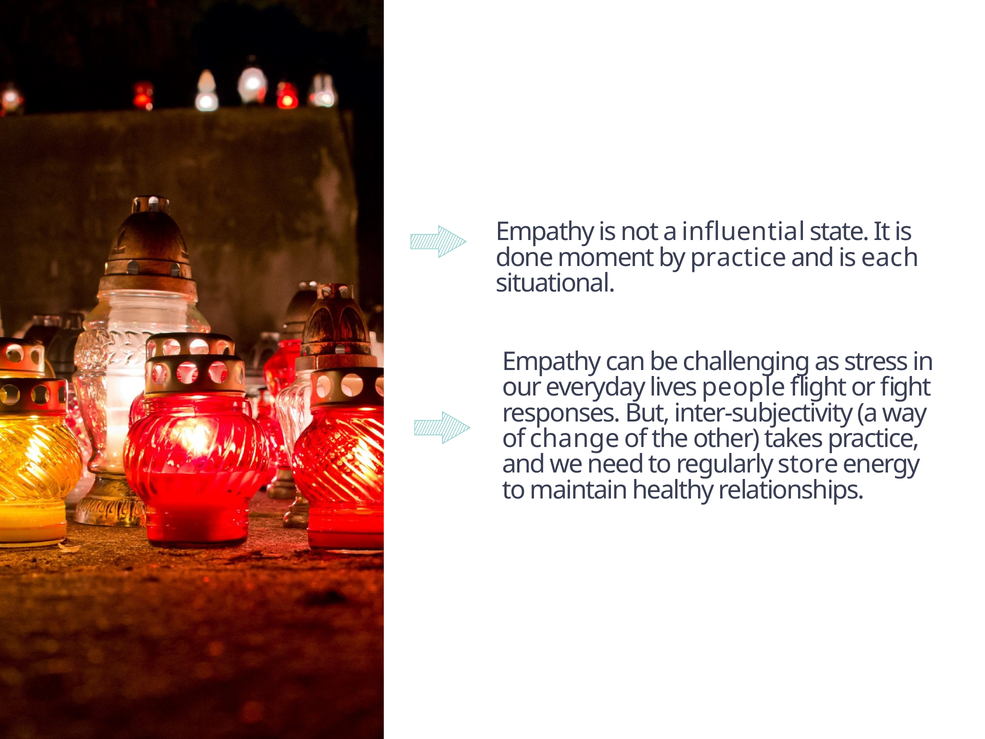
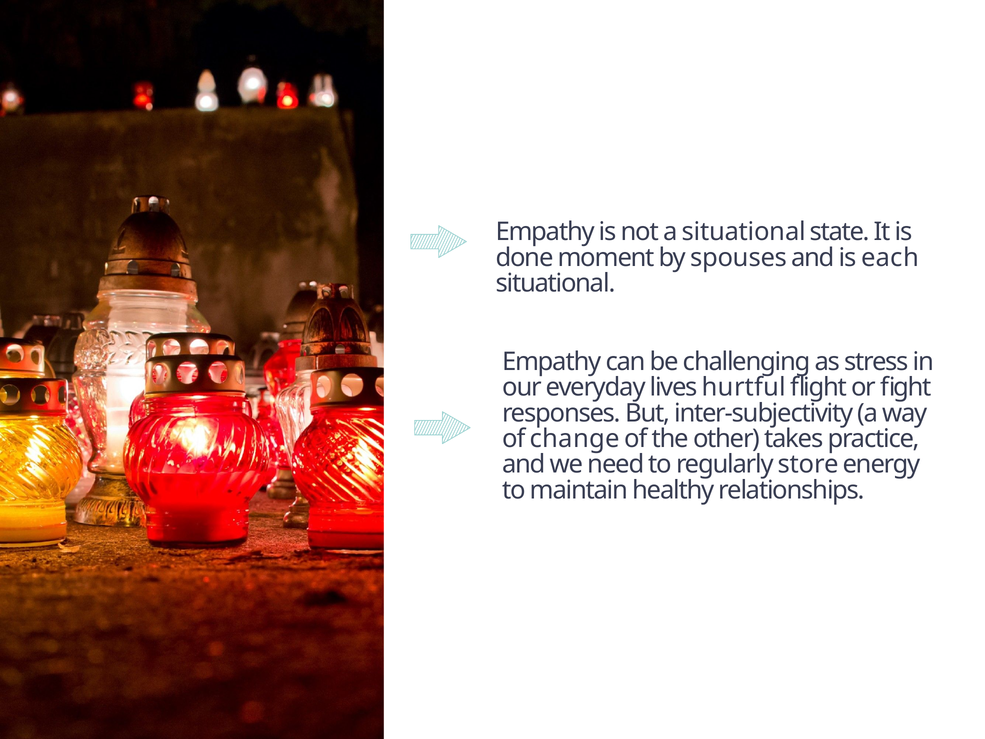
a influential: influential -> situational (744, 232)
by practice: practice -> spouses (739, 257)
people: people -> hurtful (744, 387)
